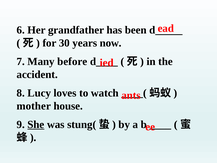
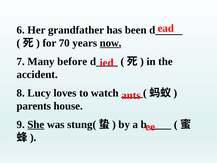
30: 30 -> 70 (64, 43)
now underline: none -> present (111, 43)
mother: mother -> parents (34, 106)
